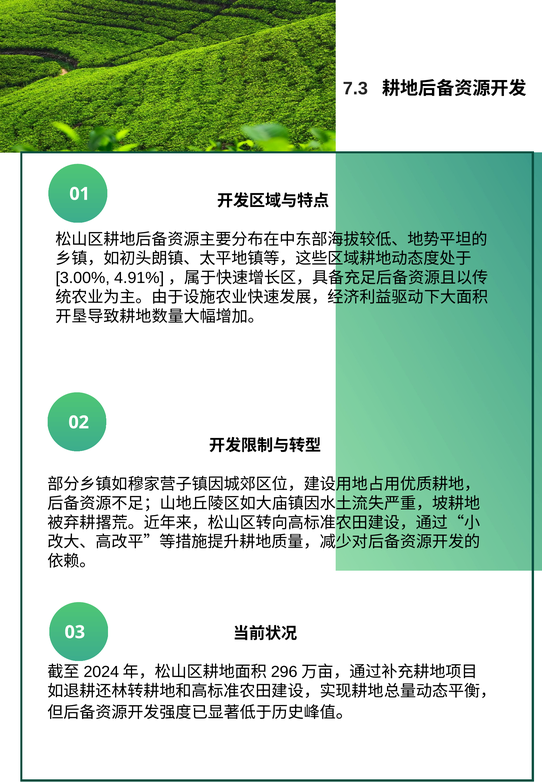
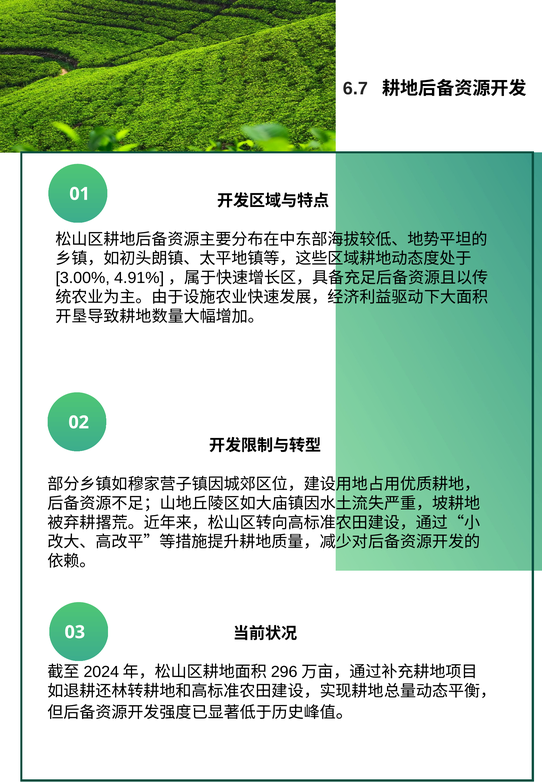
7.3: 7.3 -> 6.7 (355, 88)
